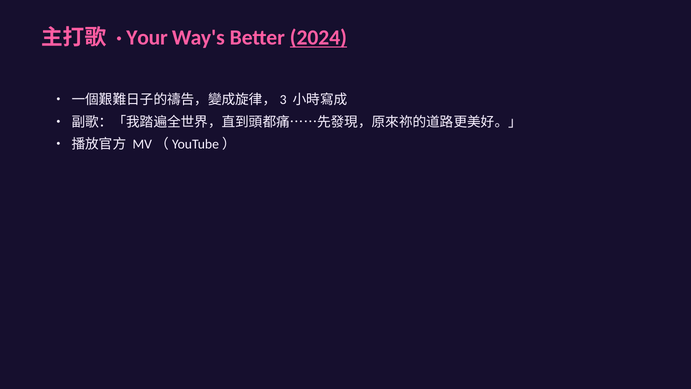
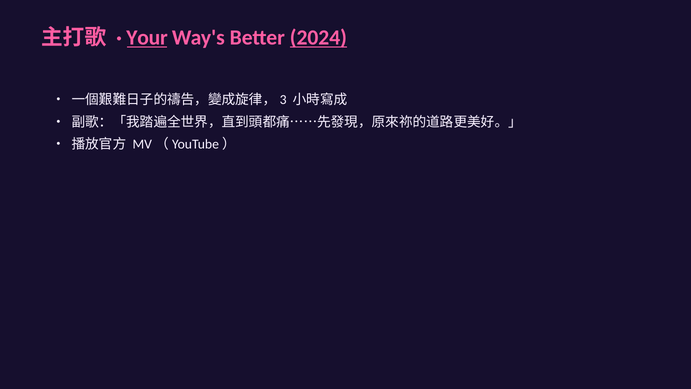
Your underline: none -> present (147, 38)
